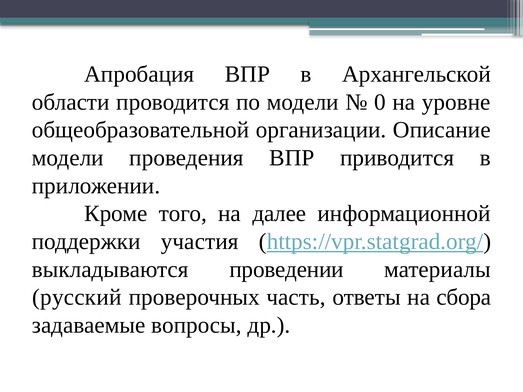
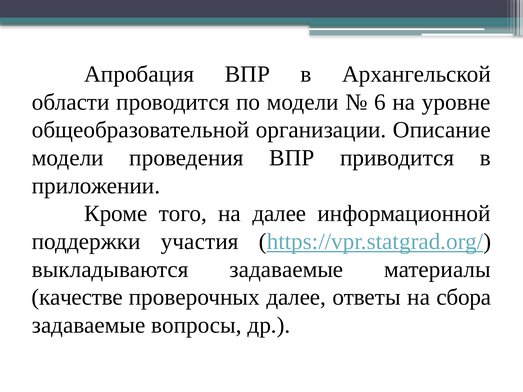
0: 0 -> 6 (380, 102)
выкладываются проведении: проведении -> задаваемые (286, 270)
русский: русский -> качестве (77, 297)
проверочных часть: часть -> далее (296, 297)
